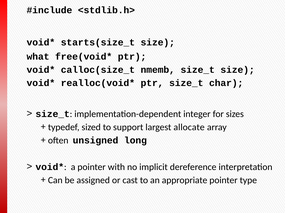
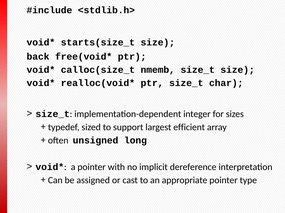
what: what -> back (38, 57)
allocate: allocate -> efficient (189, 128)
